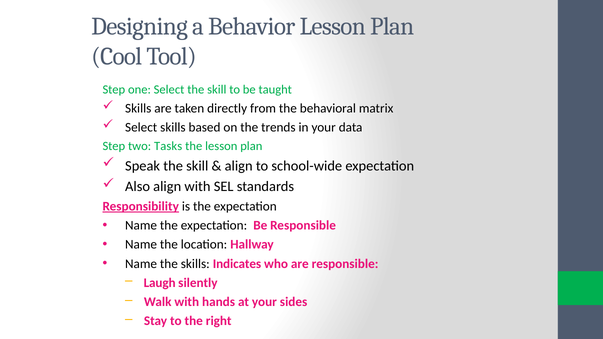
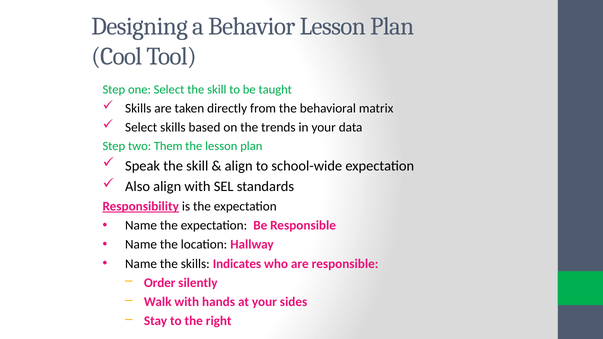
Tasks: Tasks -> Them (168, 146)
Laugh: Laugh -> Order (160, 283)
